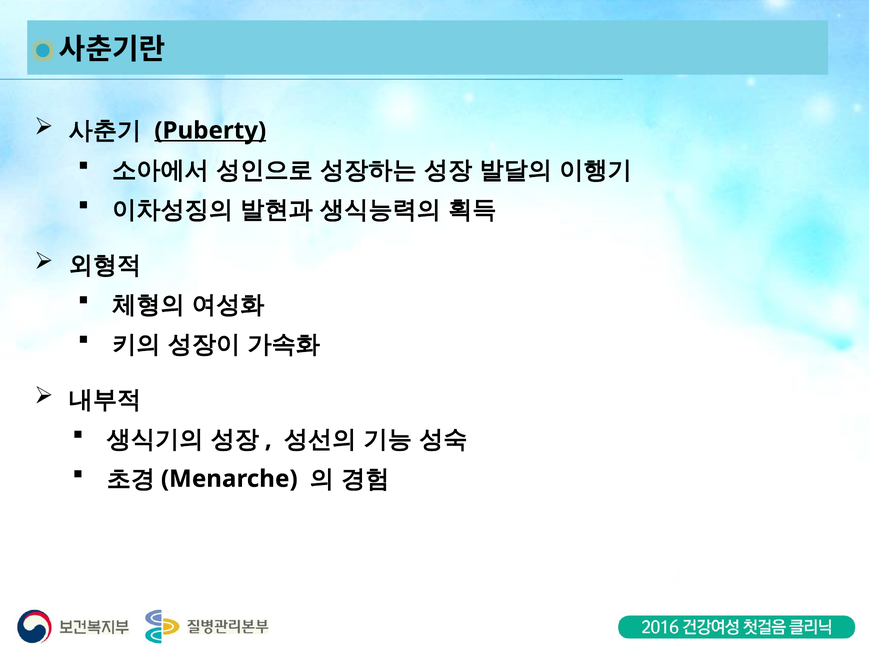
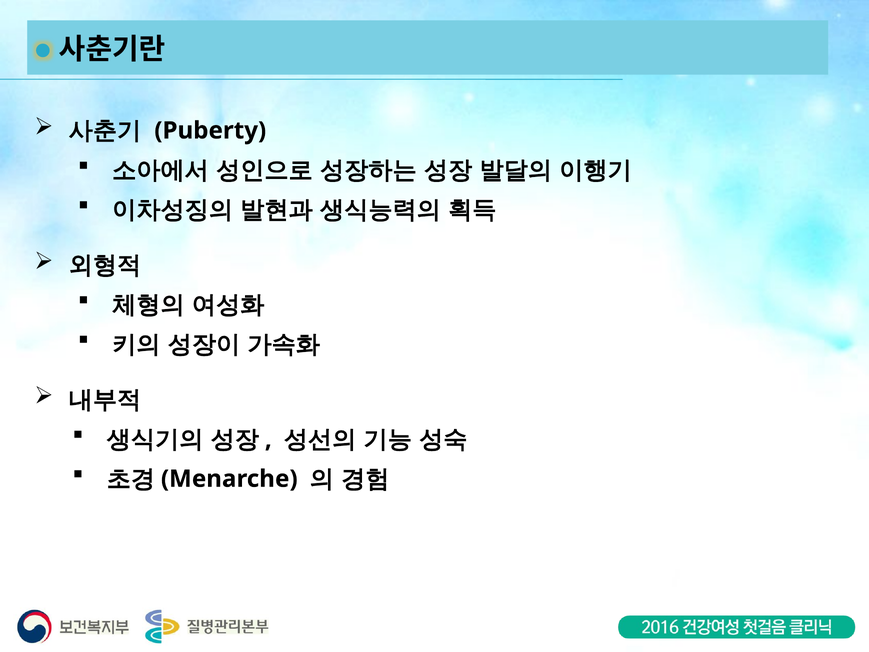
Puberty underline: present -> none (210, 130)
